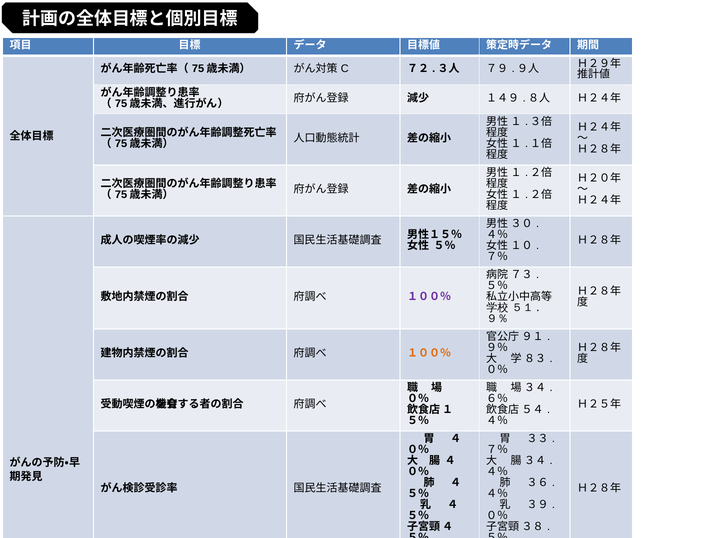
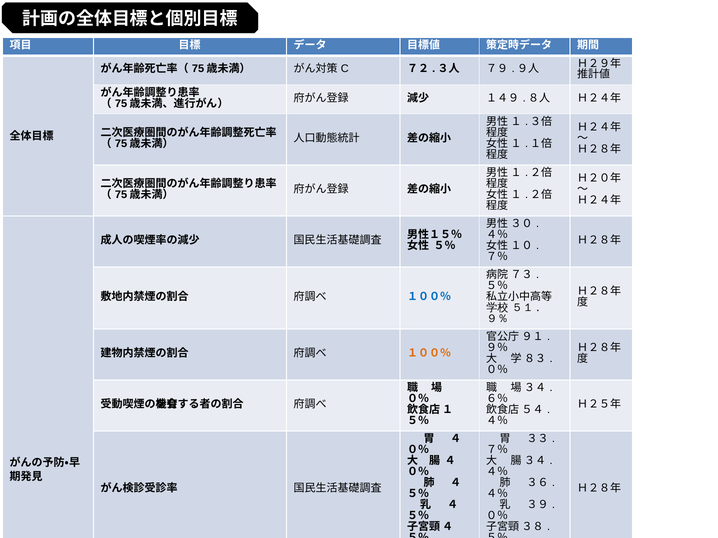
１００％ colour: purple -> blue (429, 297)
